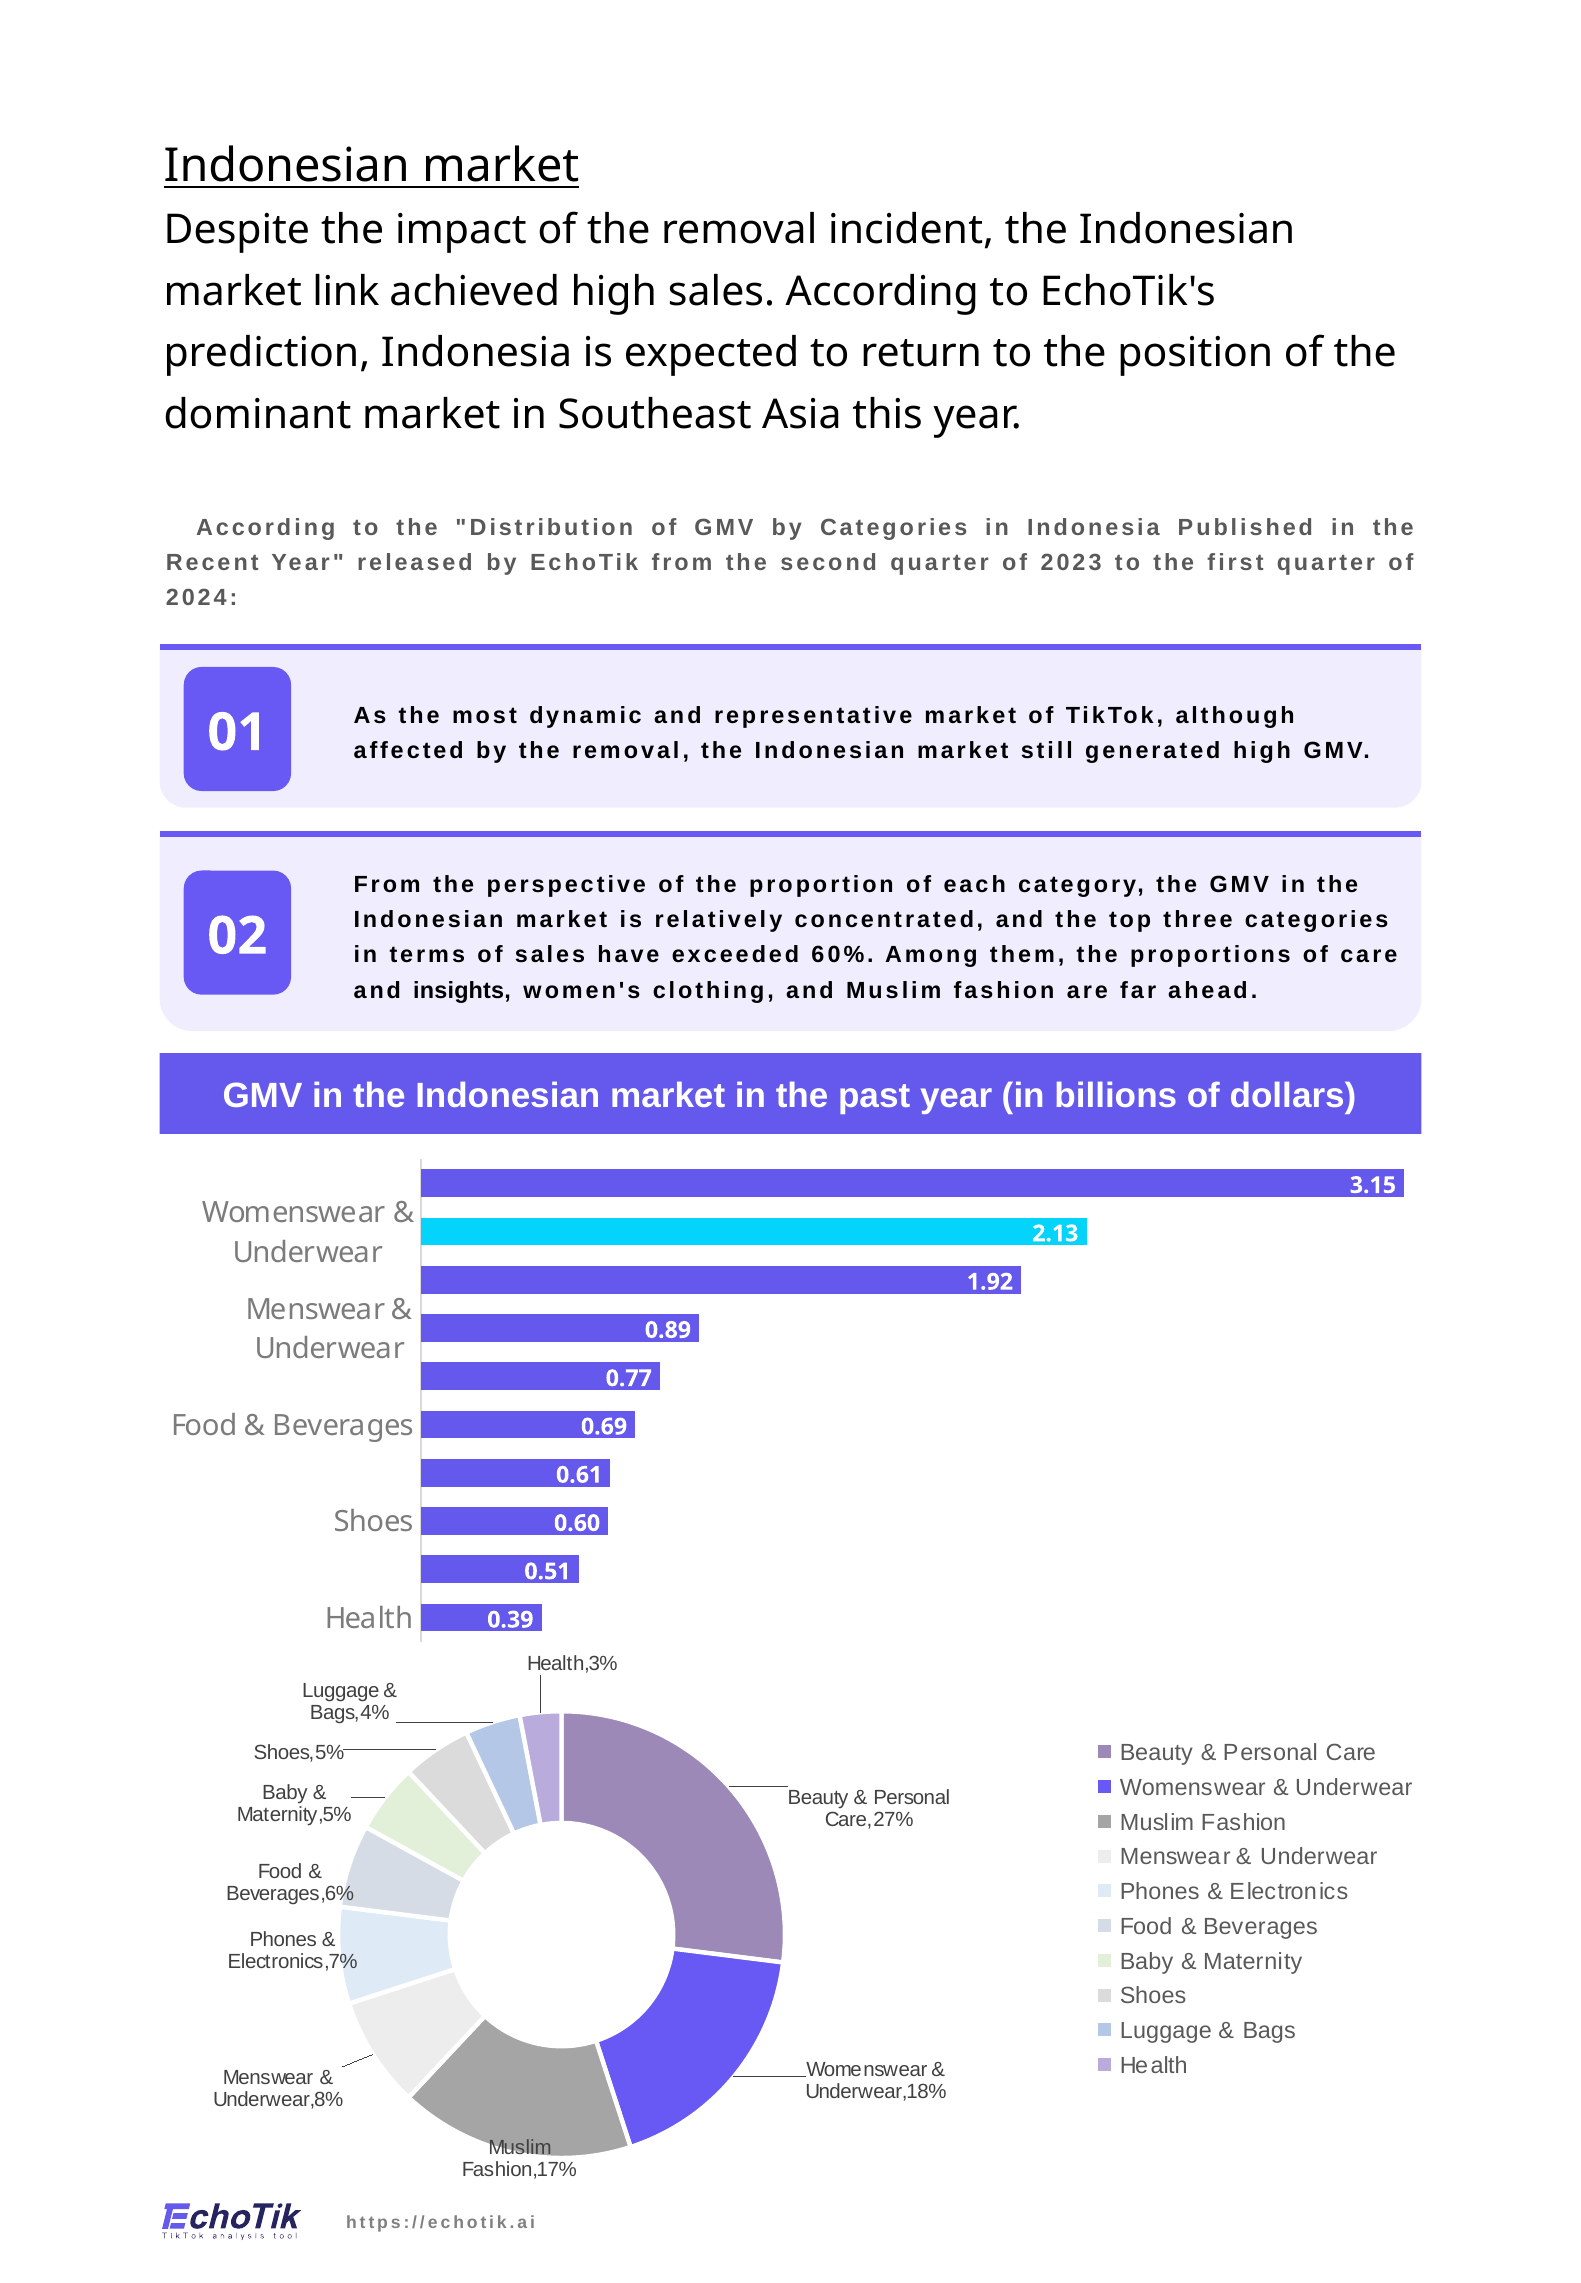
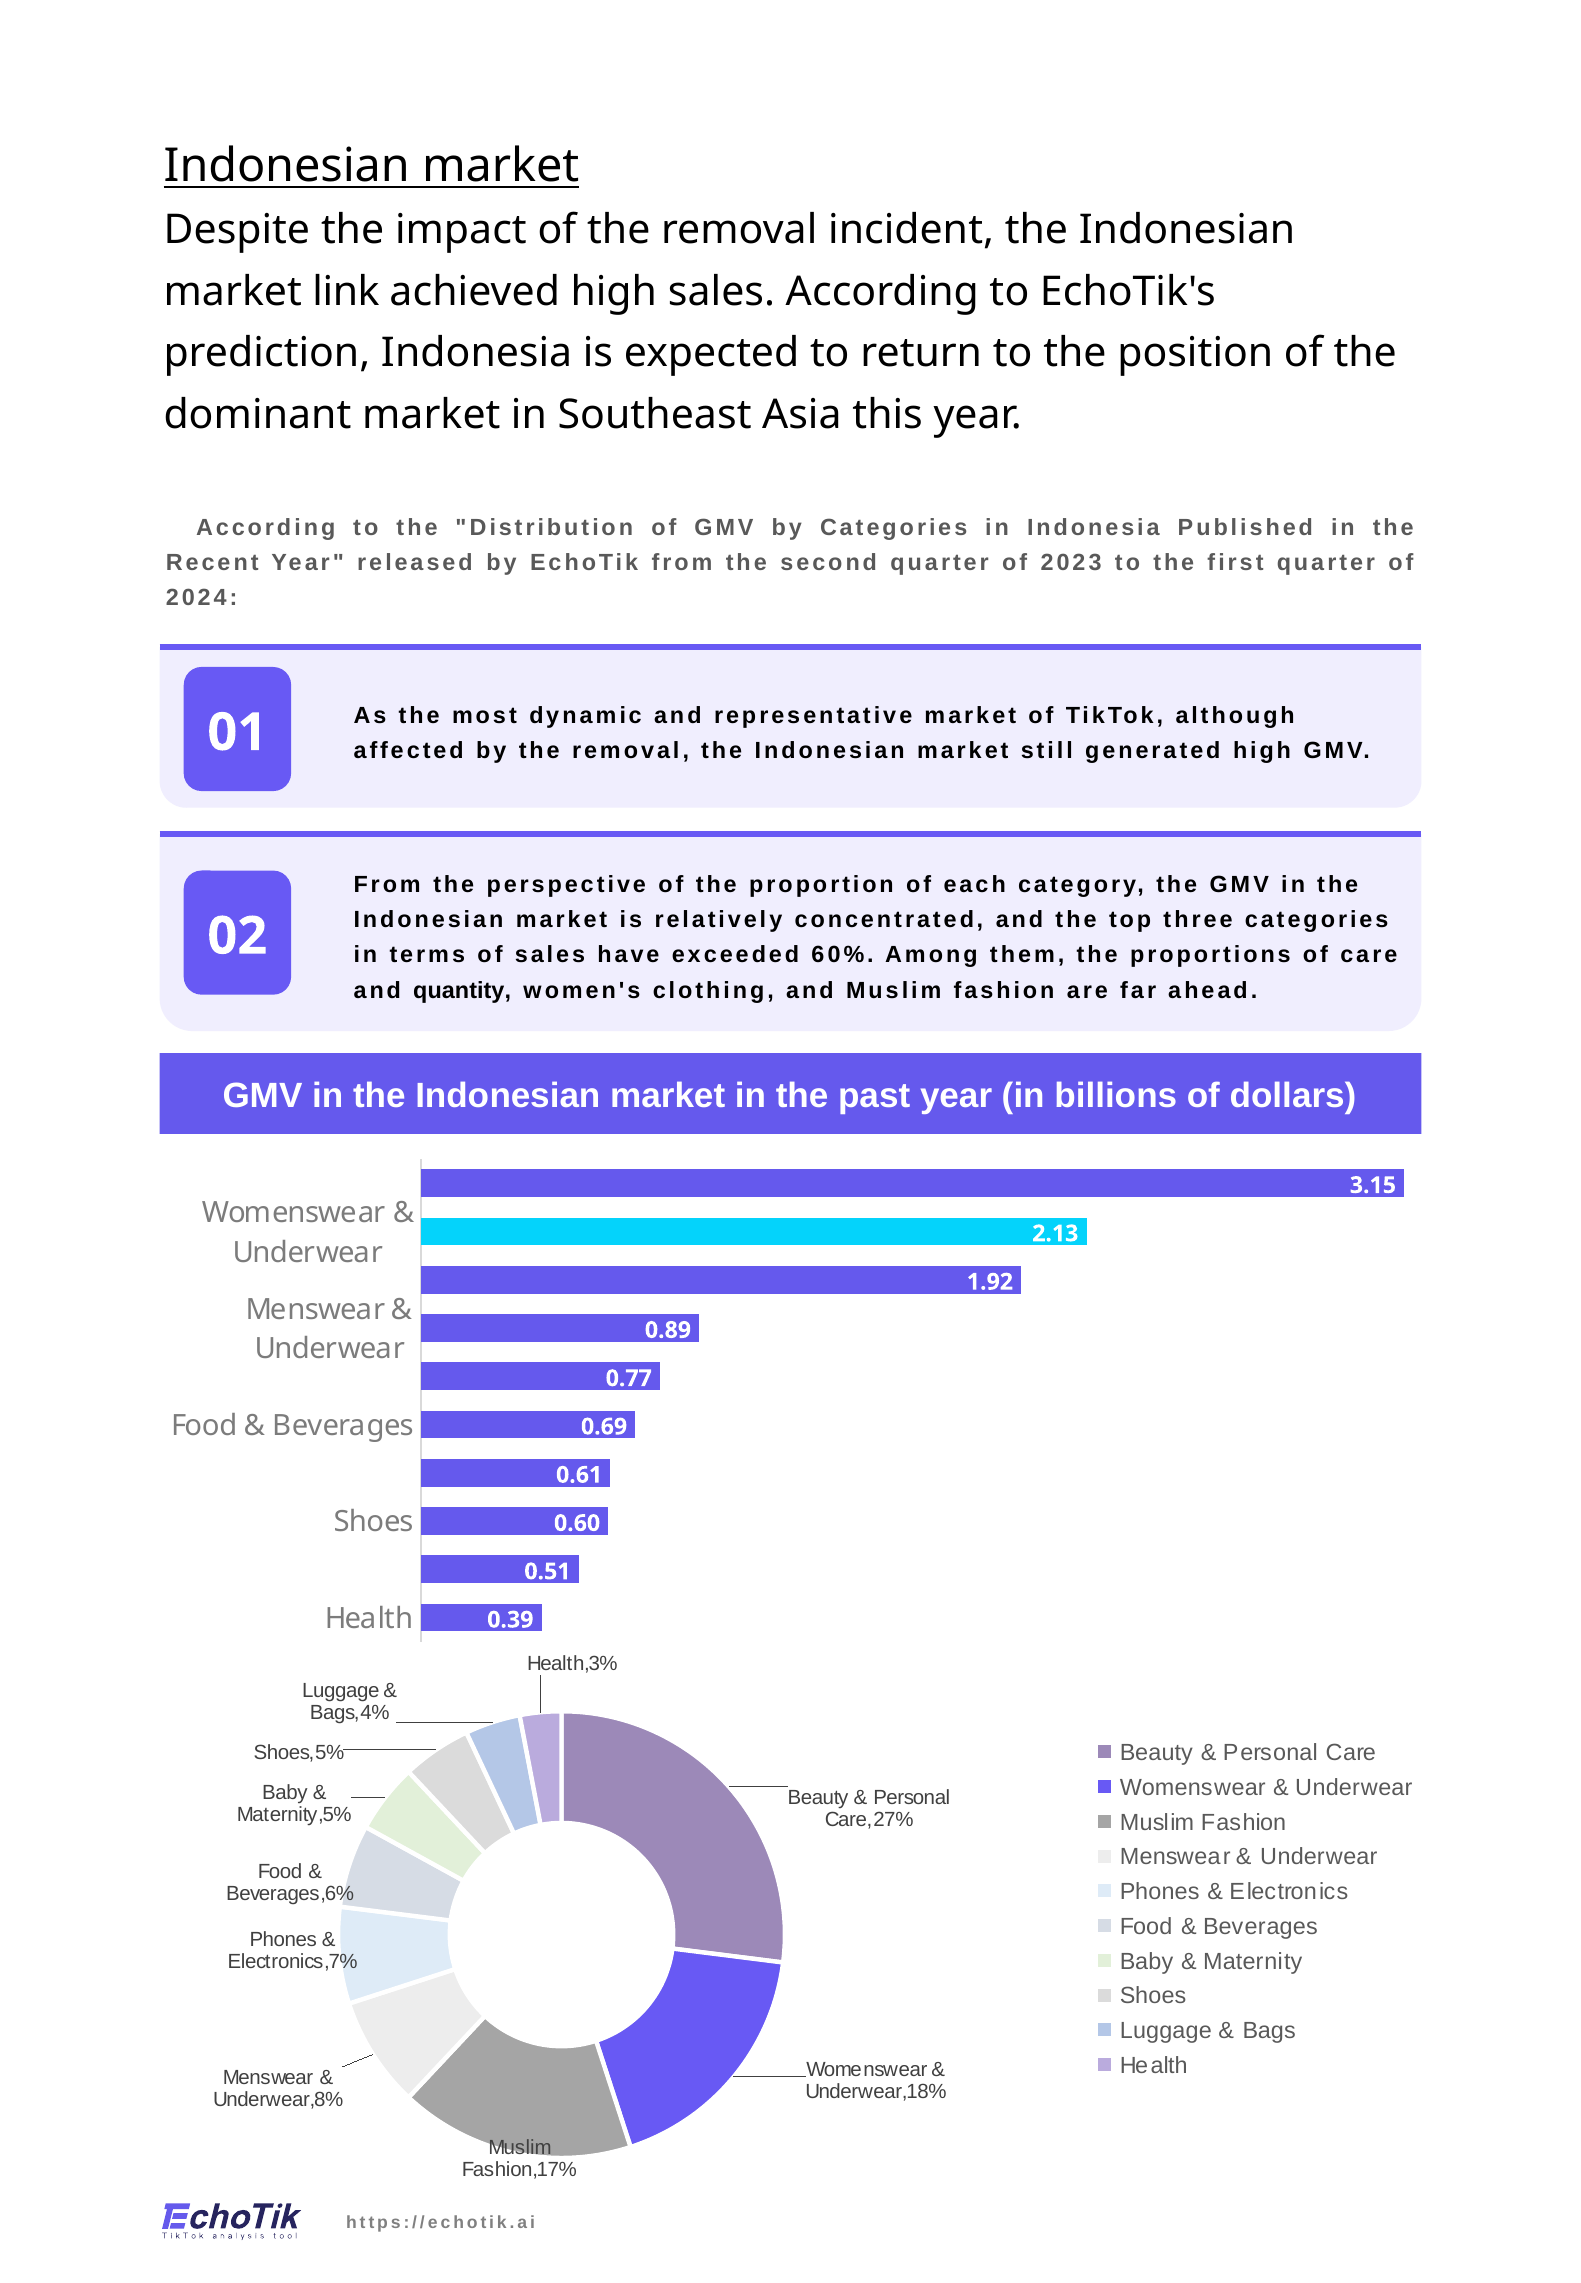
insights: insights -> quantity (462, 991)
